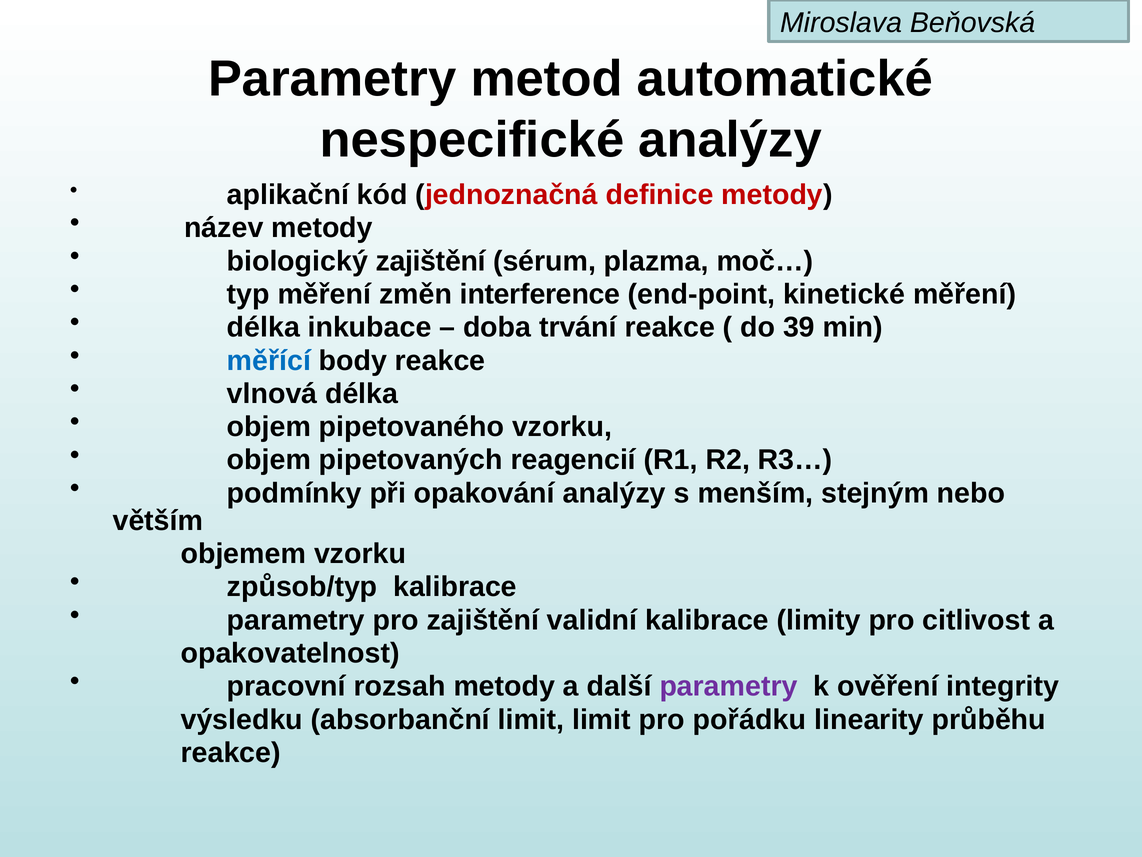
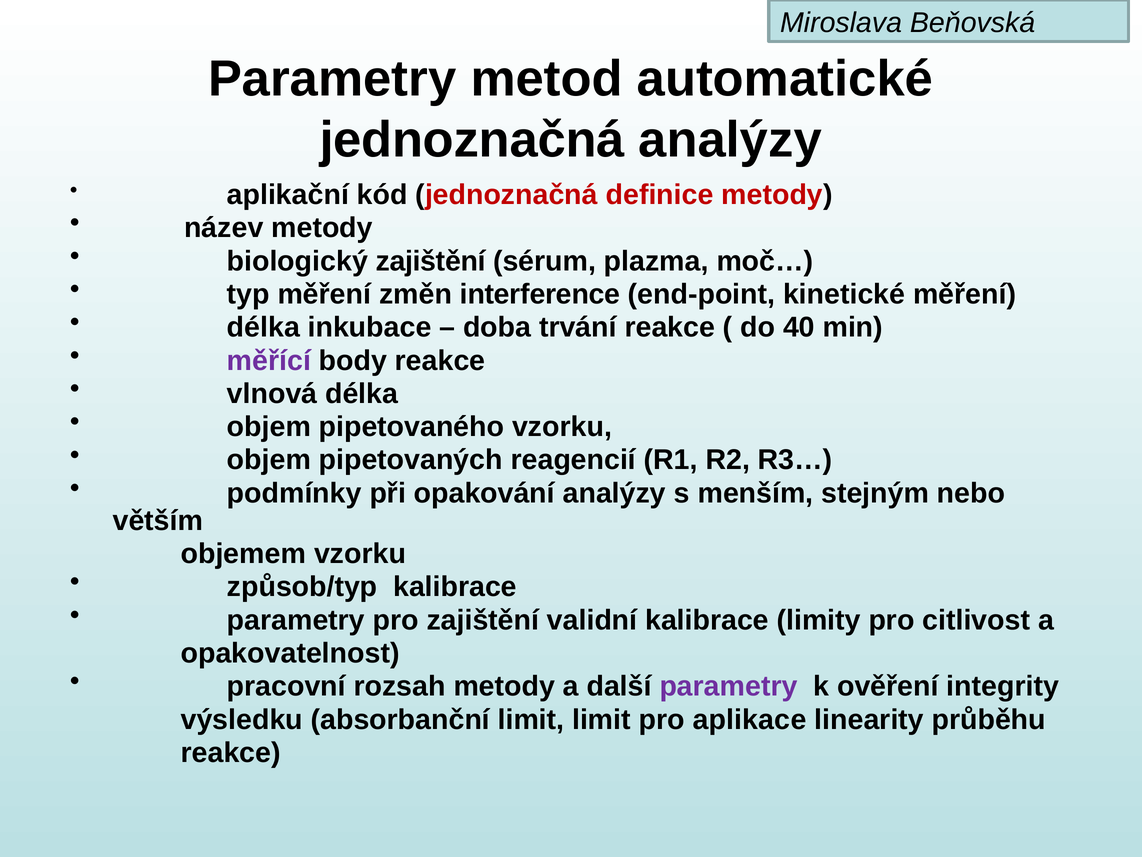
nespecifické: nespecifické -> jednoznačná (472, 140)
39: 39 -> 40 (799, 327)
měřící colour: blue -> purple (269, 360)
pořádku: pořádku -> aplikace (749, 719)
